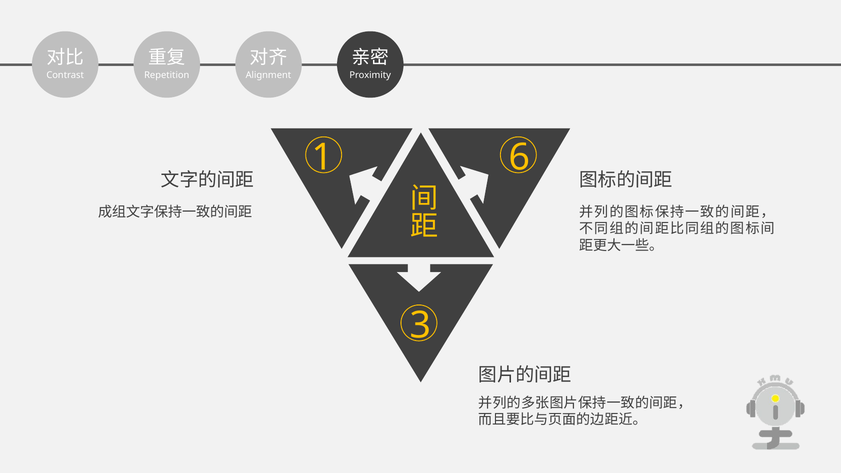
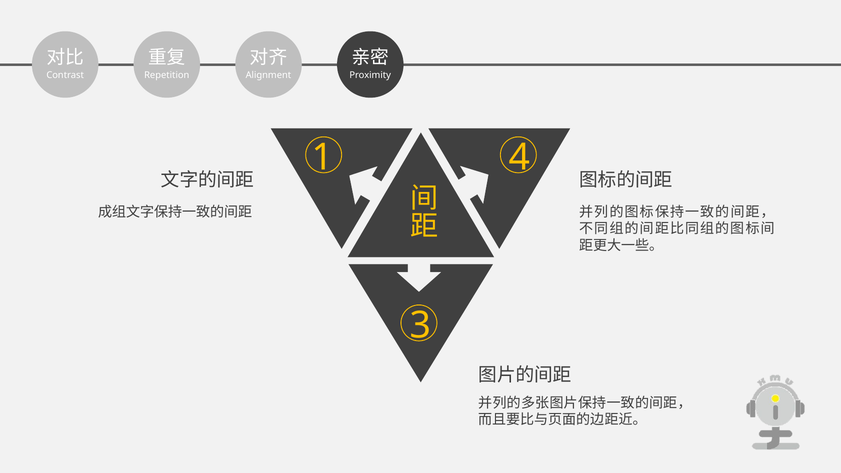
6: 6 -> 4 (519, 158)
